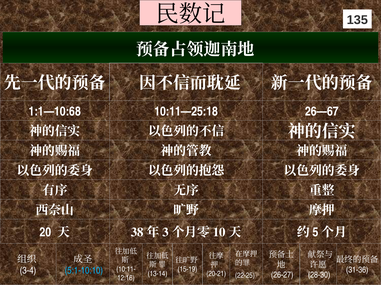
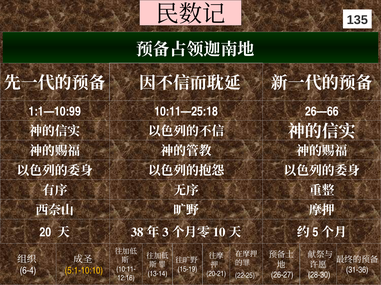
1:1—10:68: 1:1—10:68 -> 1:1—10:99 (55, 112)
26—67: 26—67 -> 26—66 (322, 112)
3-4: 3-4 -> 6-4 (28, 271)
5:1-10:10 colour: light blue -> yellow (84, 271)
